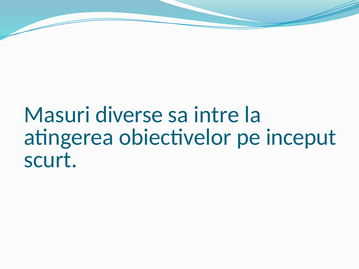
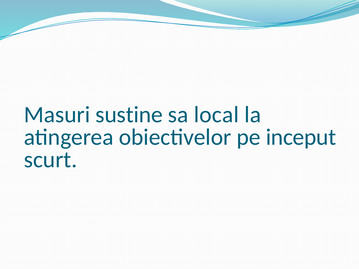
diverse: diverse -> sustine (129, 115)
intre: intre -> local (216, 115)
